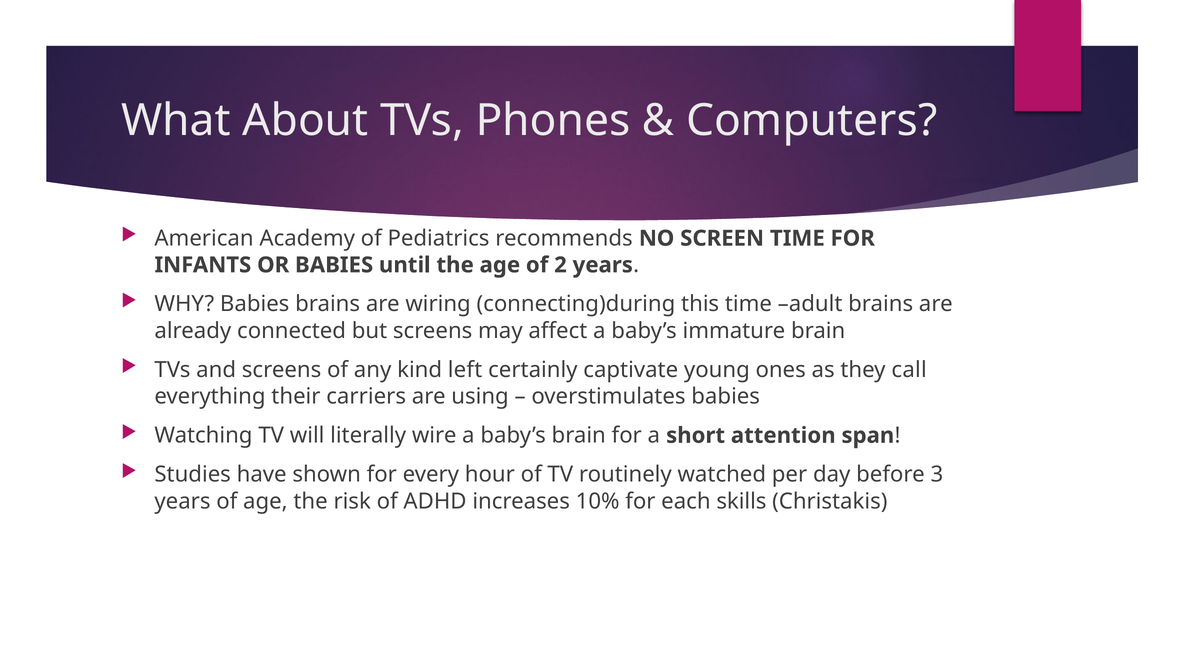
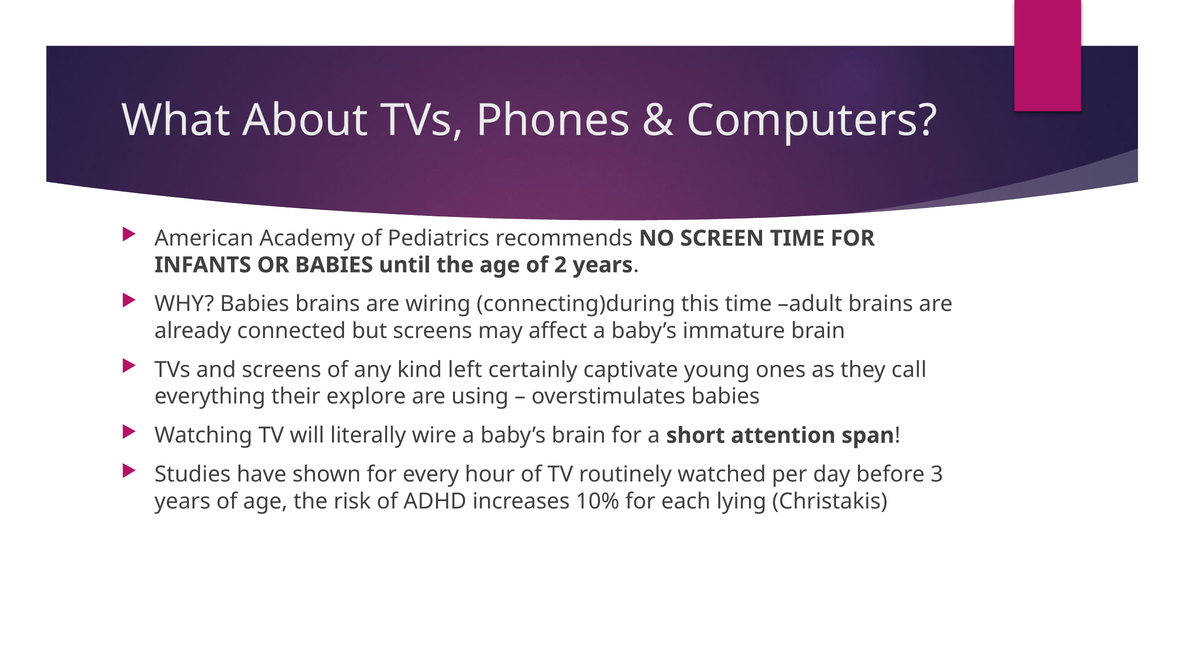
carriers: carriers -> explore (366, 396)
skills: skills -> lying (741, 501)
